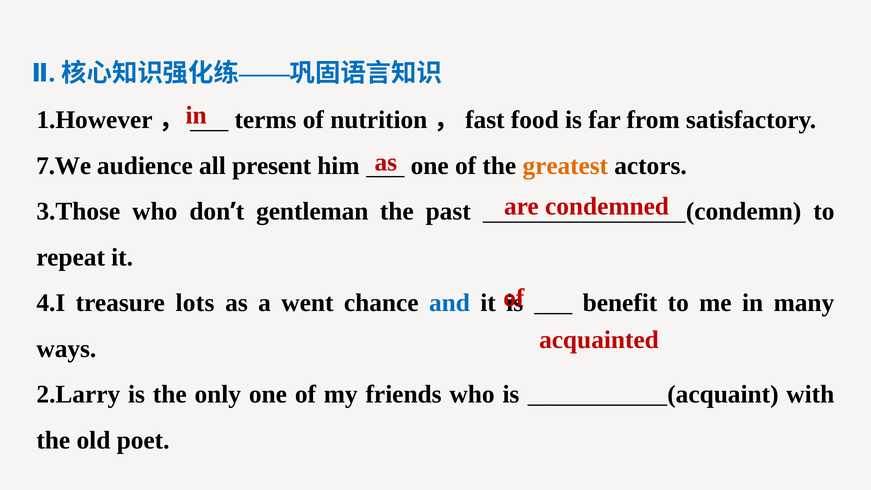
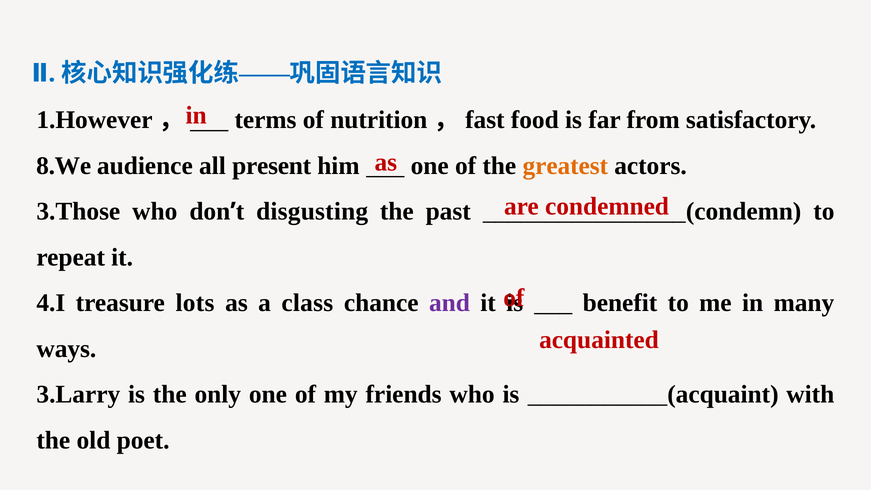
7.We: 7.We -> 8.We (64, 166)
gentleman: gentleman -> disgusting (312, 212)
went: went -> class (307, 303)
and colour: blue -> purple (450, 303)
2.Larry: 2.Larry -> 3.Larry (78, 395)
